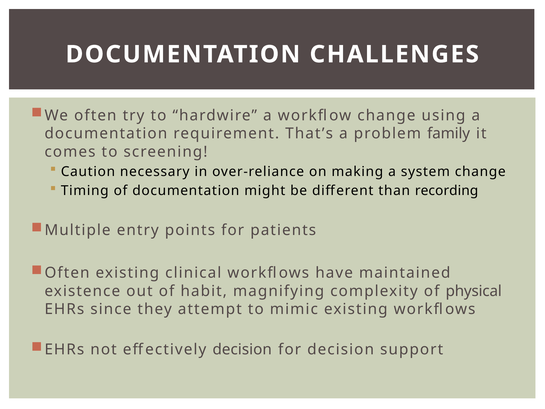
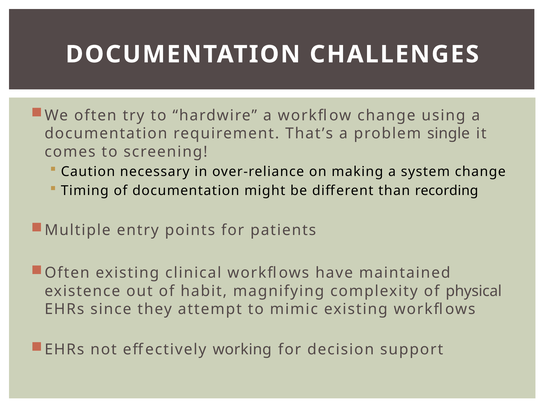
family: family -> single (449, 134)
effectively decision: decision -> working (242, 349)
